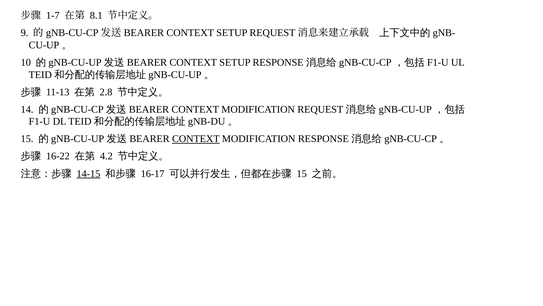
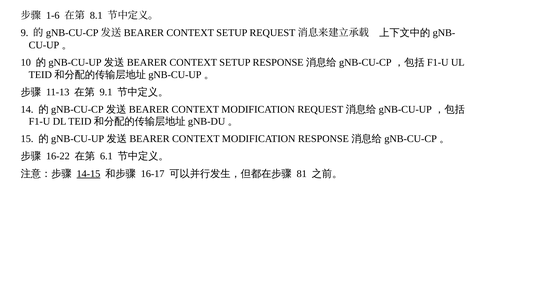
1-7: 1-7 -> 1-6 (53, 15)
2.8: 2.8 -> 9.1 (106, 92)
CONTEXT underline: present -> none (196, 139)
4.2: 4.2 -> 6.1 (106, 156)
15: 15 -> 81 (302, 173)
